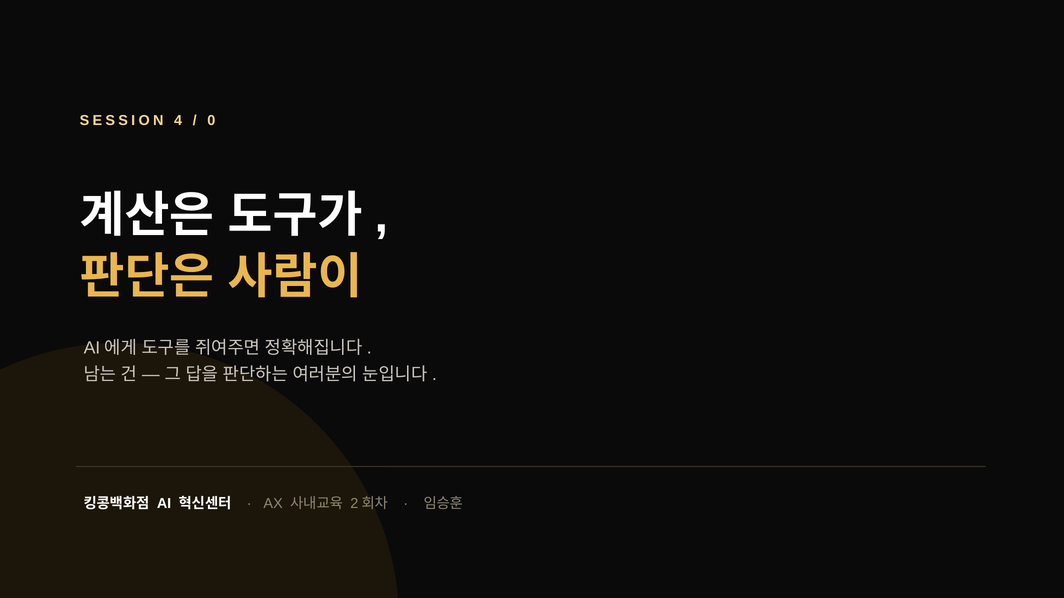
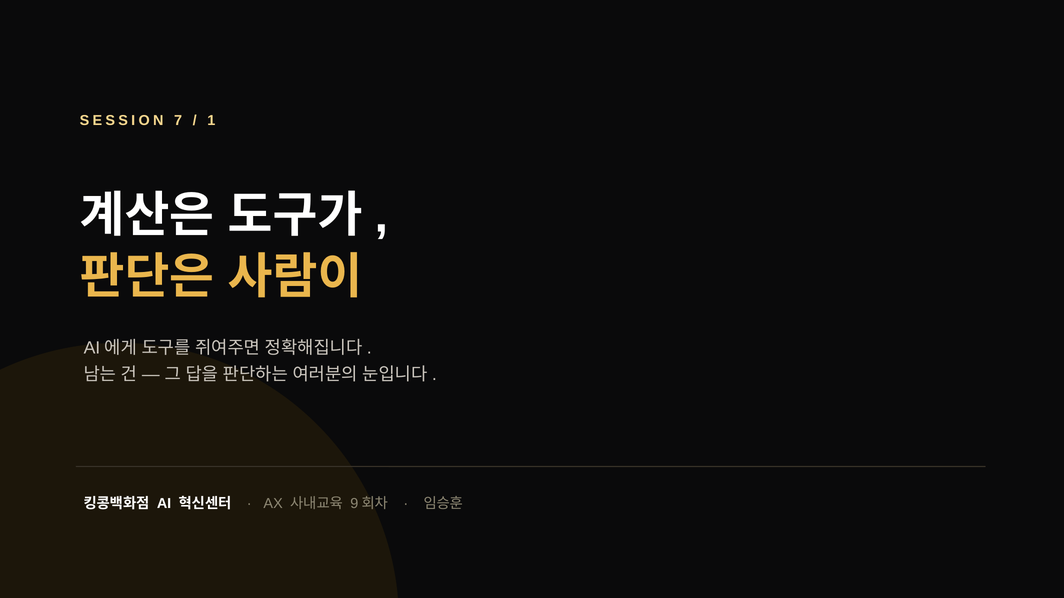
4: 4 -> 7 (178, 121)
0: 0 -> 1 (211, 121)
2: 2 -> 9 (354, 504)
